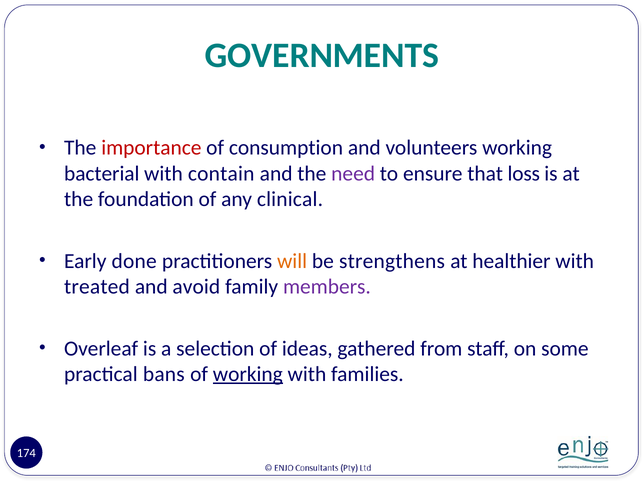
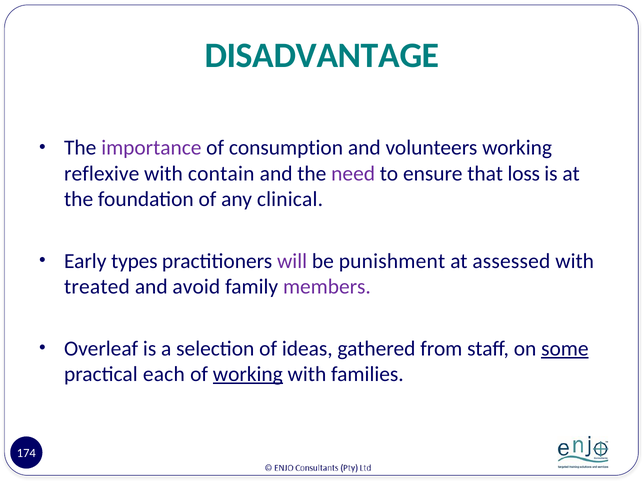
GOVERNMENTS: GOVERNMENTS -> DISADVANTAGE (322, 56)
importance colour: red -> purple (151, 148)
bacterial: bacterial -> reflexive (102, 174)
done: done -> types (134, 261)
will colour: orange -> purple (292, 261)
strengthens: strengthens -> punishment (392, 261)
healthier: healthier -> assessed (511, 261)
some underline: none -> present (565, 349)
bans: bans -> each (164, 374)
